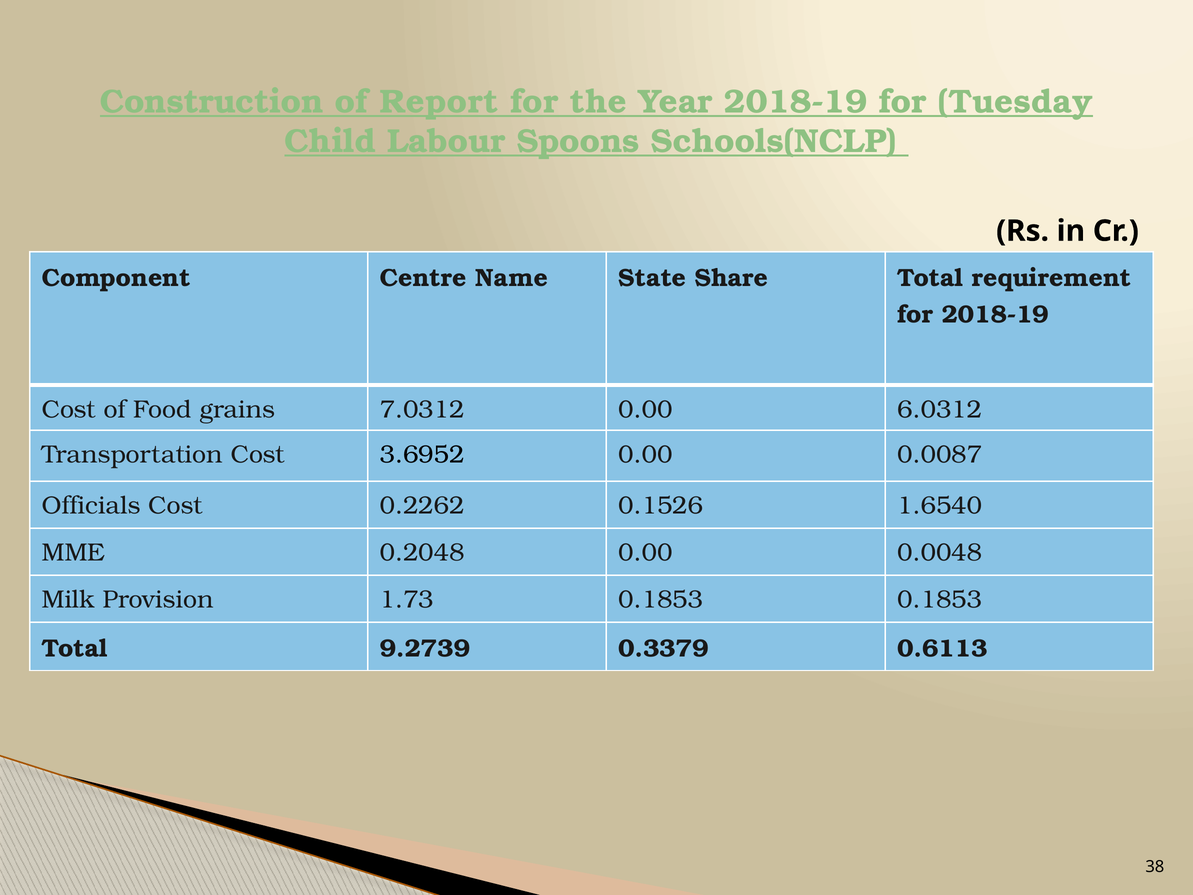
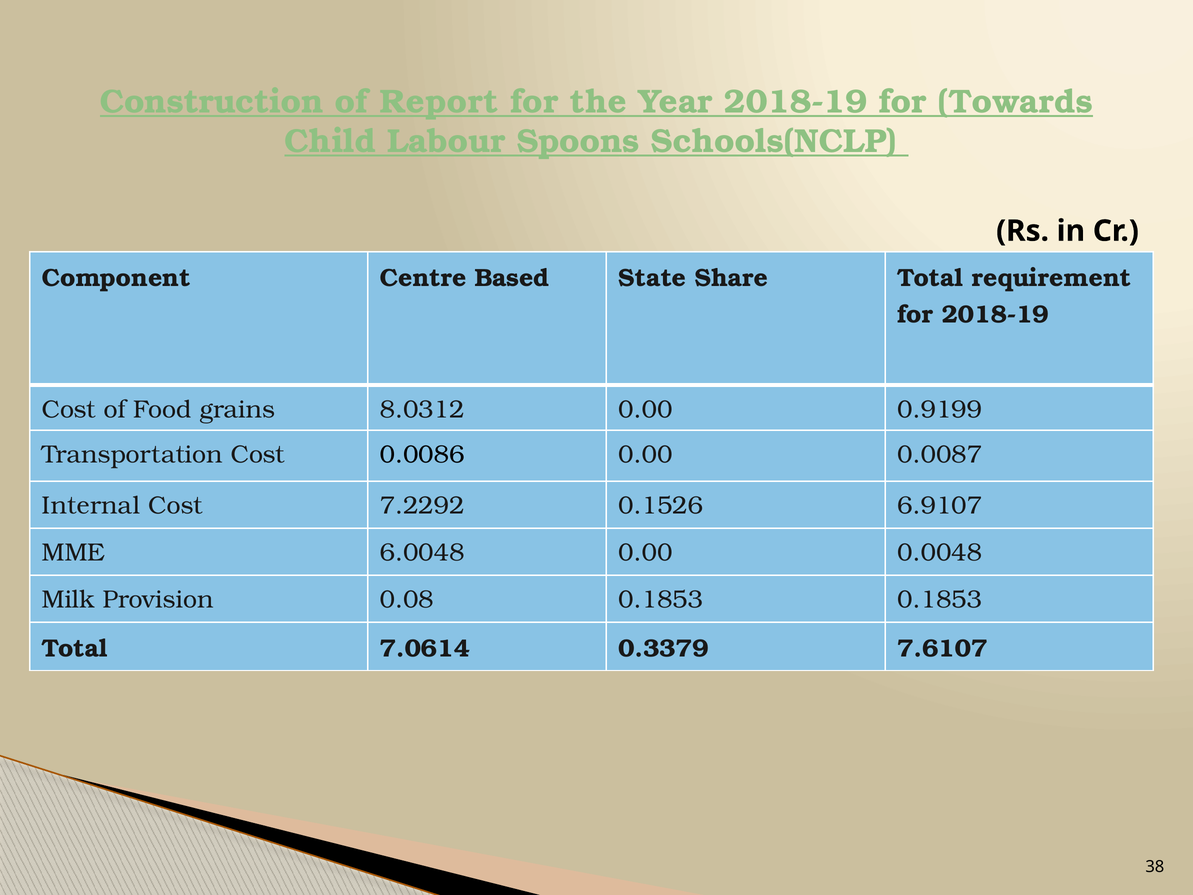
Tuesday: Tuesday -> Towards (1015, 102)
Name: Name -> Based (512, 278)
7.0312: 7.0312 -> 8.0312 (422, 409)
6.0312: 6.0312 -> 0.9199 (940, 409)
3.6952: 3.6952 -> 0.0086 (422, 455)
Officials: Officials -> Internal (91, 506)
0.2262: 0.2262 -> 7.2292 (422, 506)
1.6540: 1.6540 -> 6.9107 (940, 506)
0.2048: 0.2048 -> 6.0048 (422, 553)
1.73: 1.73 -> 0.08 (407, 600)
9.2739: 9.2739 -> 7.0614 (425, 649)
0.6113: 0.6113 -> 7.6107 (942, 649)
